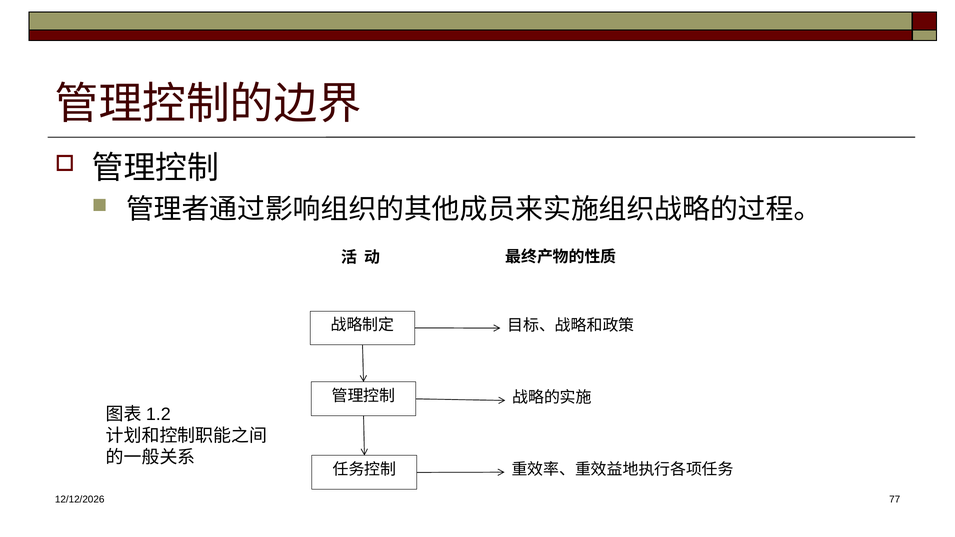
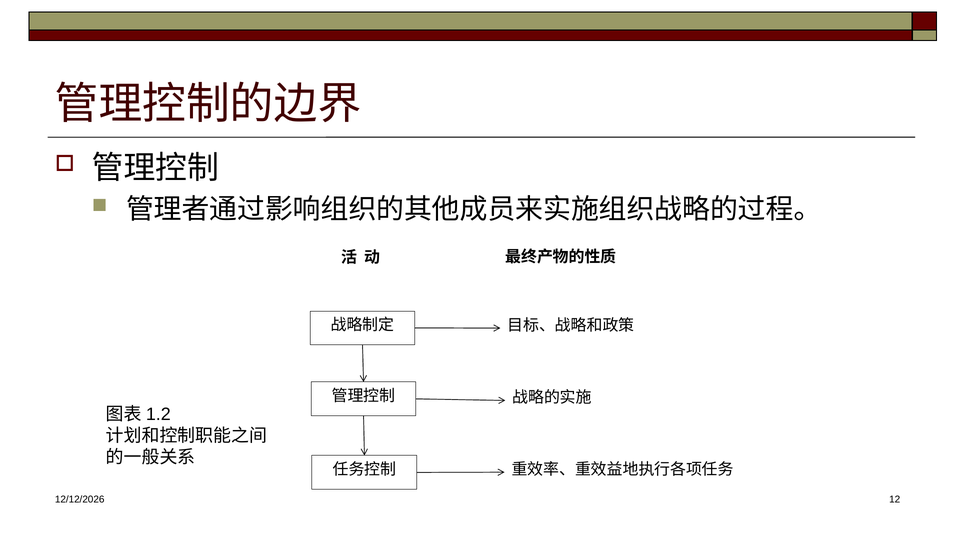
77: 77 -> 12 (895, 500)
